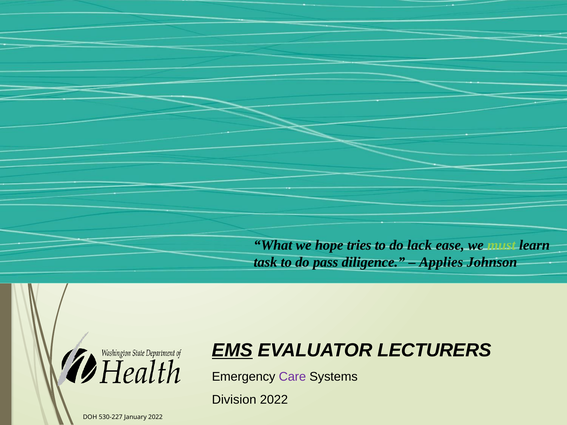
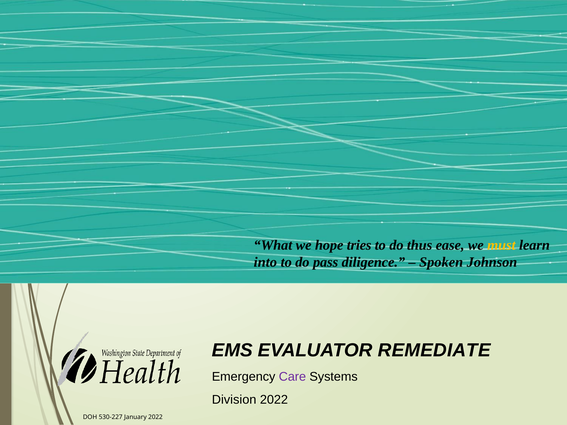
lack: lack -> thus (420, 245)
must colour: light green -> yellow (501, 245)
task: task -> into (265, 262)
Applies: Applies -> Spoken (441, 262)
EMS underline: present -> none (232, 351)
LECTURERS: LECTURERS -> REMEDIATE (434, 351)
